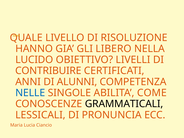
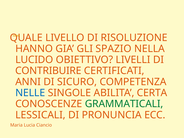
LIBERO: LIBERO -> SPAZIO (114, 49)
ALUNNI: ALUNNI -> SICURO (77, 82)
COME: COME -> CERTA (152, 93)
GRAMMATICALI colour: black -> green (124, 104)
